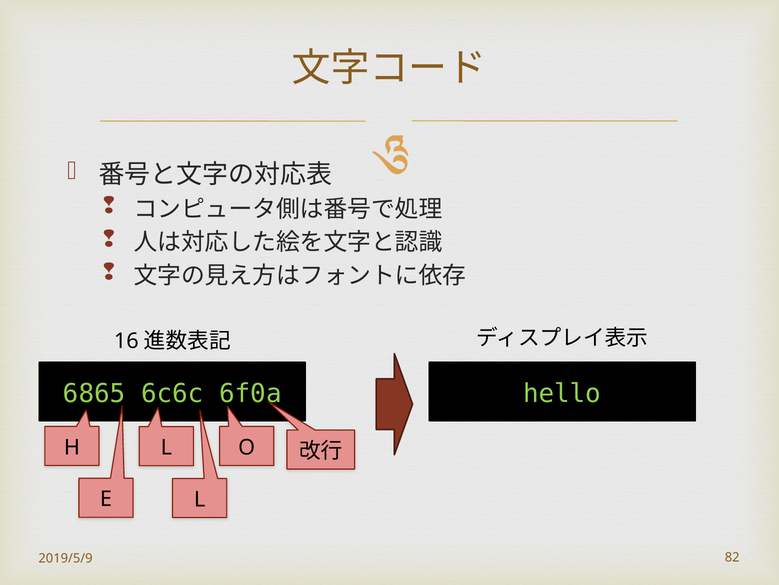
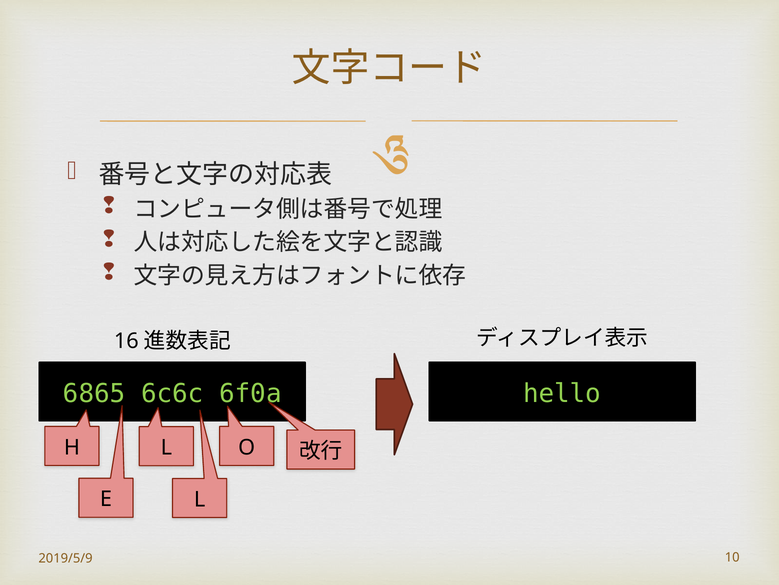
82: 82 -> 10 (732, 557)
